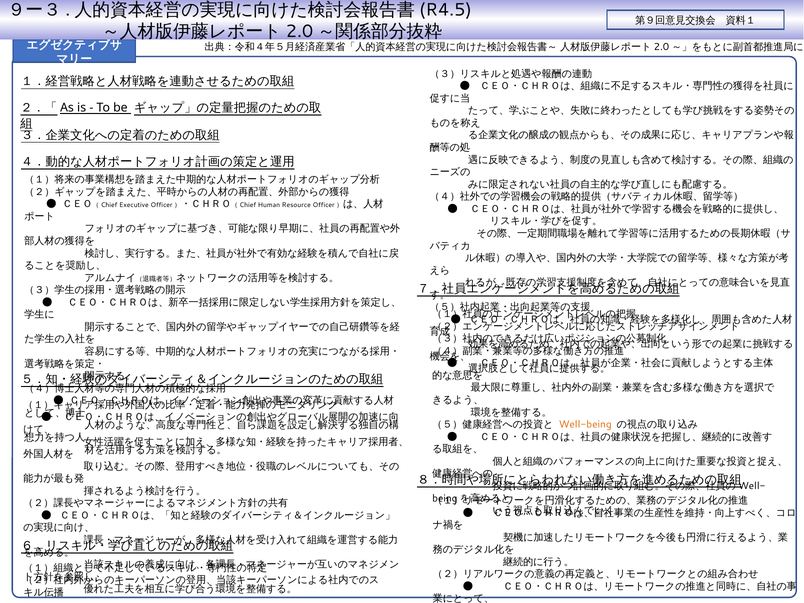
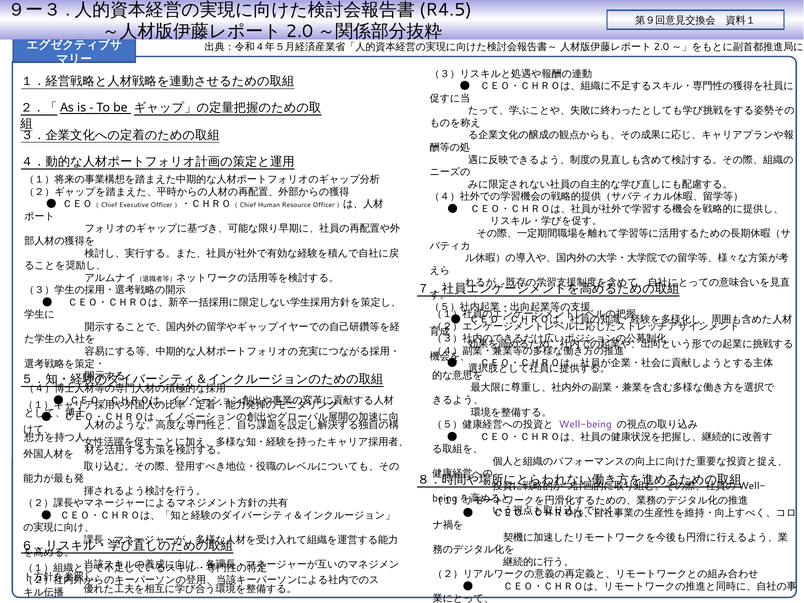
Well-being colour: orange -> purple (585, 425)
